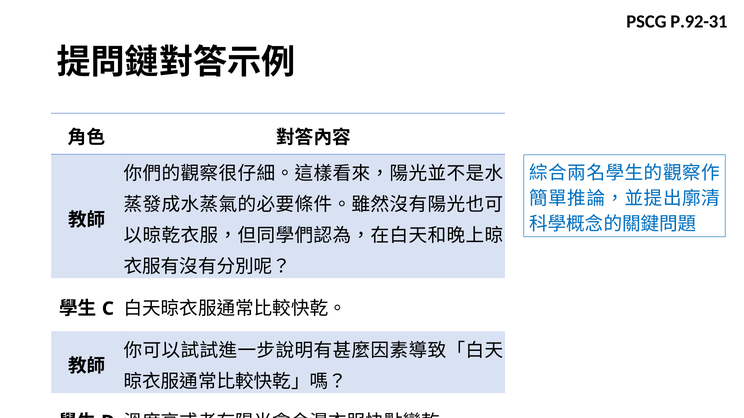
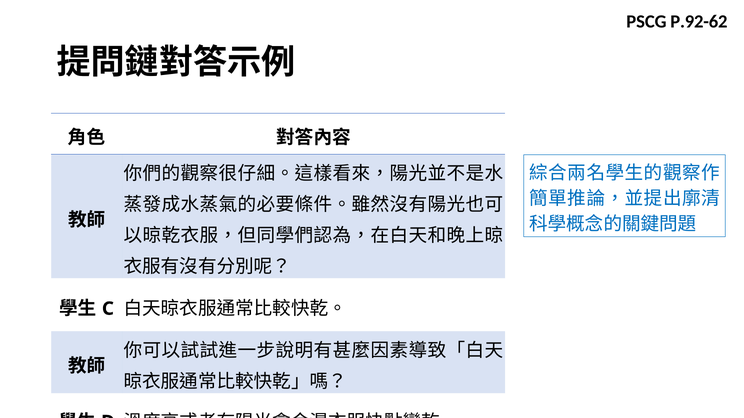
P.92-31: P.92-31 -> P.92-62 (699, 22)
